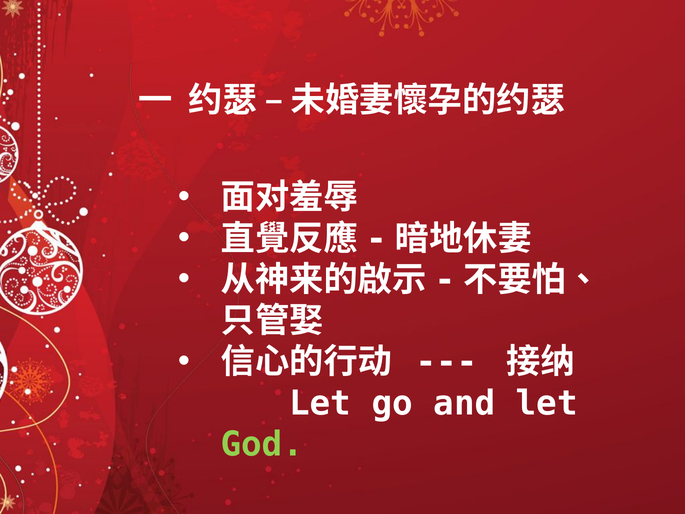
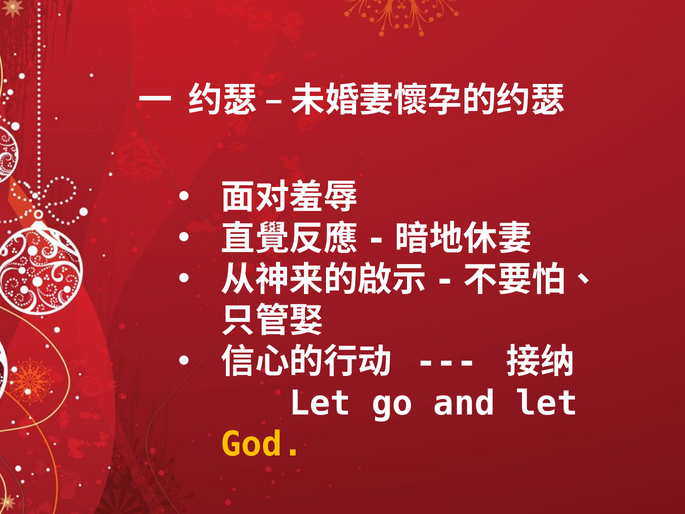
God colour: light green -> yellow (262, 444)
